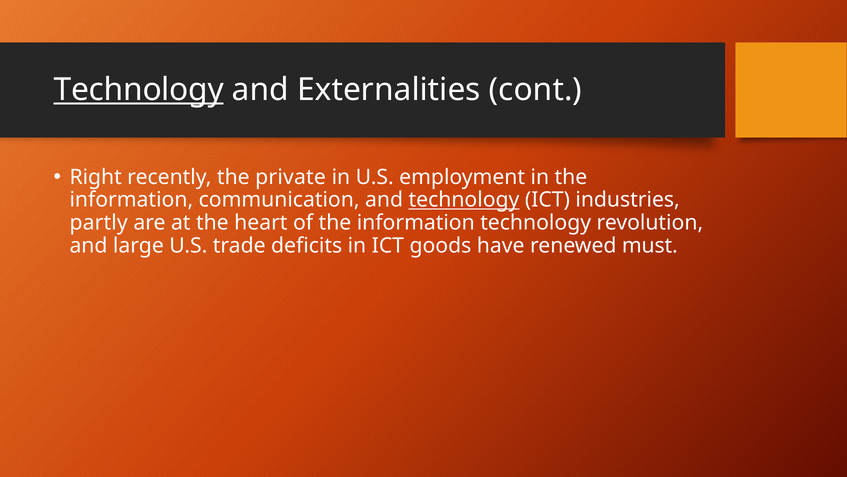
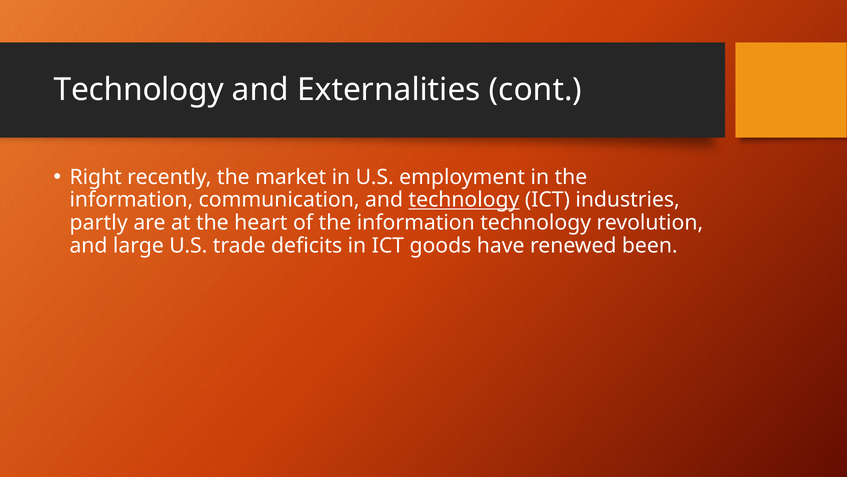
Technology underline: present -> none (139, 90)
private: private -> market (291, 177)
must: must -> been (650, 245)
